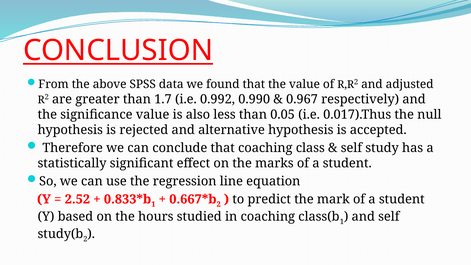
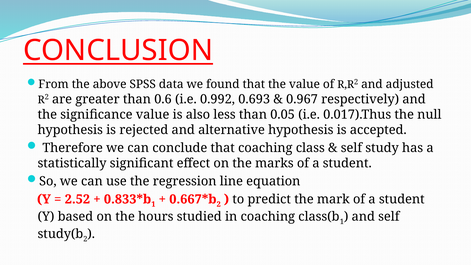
1.7: 1.7 -> 0.6 (163, 99)
0.990: 0.990 -> 0.693 (254, 99)
